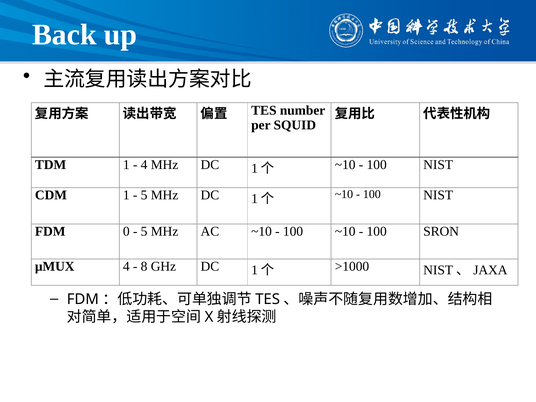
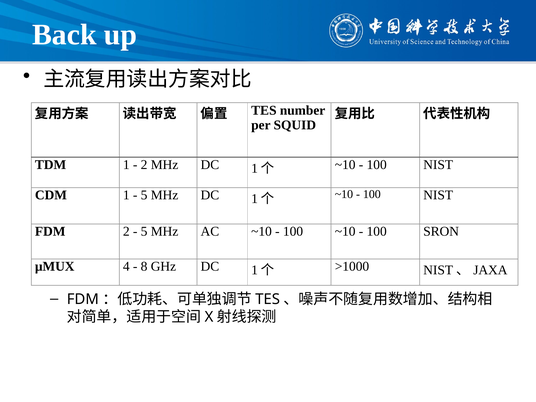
4: 4 -> 2 (144, 165)
FDM 0: 0 -> 2 (126, 231)
